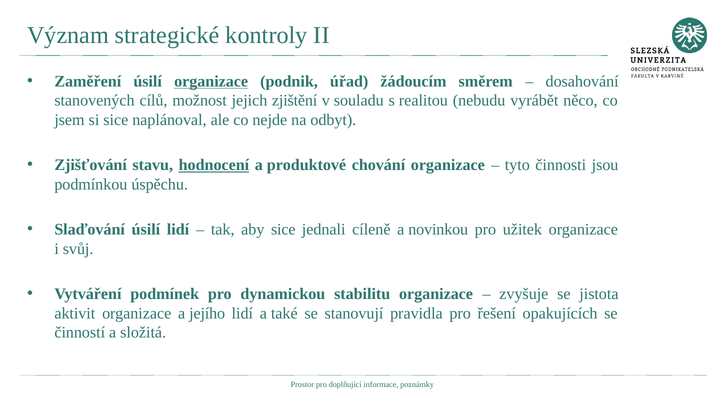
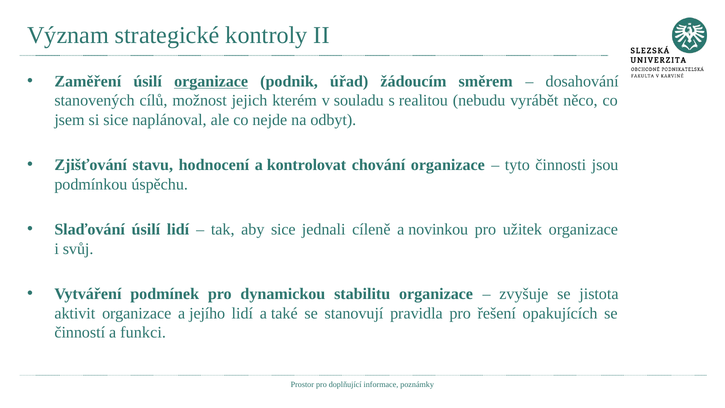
zjištění: zjištění -> kterém (295, 101)
hodnocení underline: present -> none (214, 165)
produktové: produktové -> kontrolovat (307, 165)
složitá: složitá -> funkci (143, 333)
